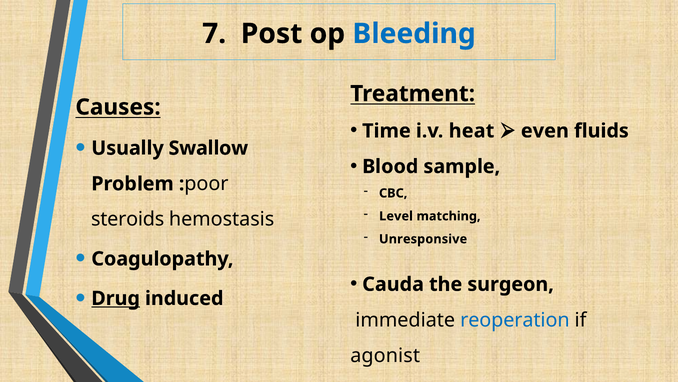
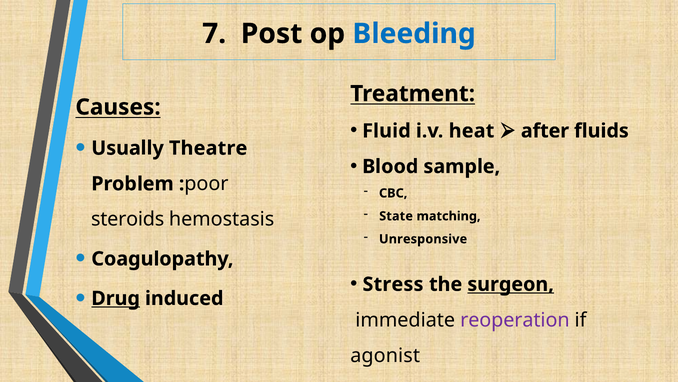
Time: Time -> Fluid (386, 131)
even: even -> after (545, 131)
Swallow: Swallow -> Theatre (208, 148)
Level: Level -> State (396, 216)
Cauda: Cauda -> Stress (393, 284)
surgeon underline: none -> present (511, 284)
reoperation colour: blue -> purple (515, 319)
